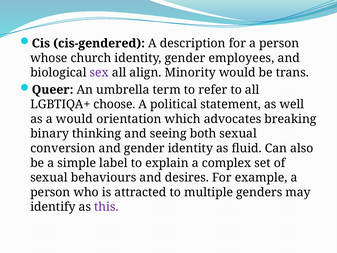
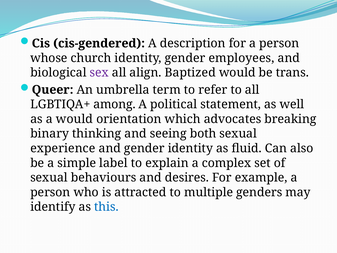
Minority: Minority -> Baptized (190, 73)
choose: choose -> among (114, 104)
conversion: conversion -> experience (63, 148)
this colour: purple -> blue (106, 207)
